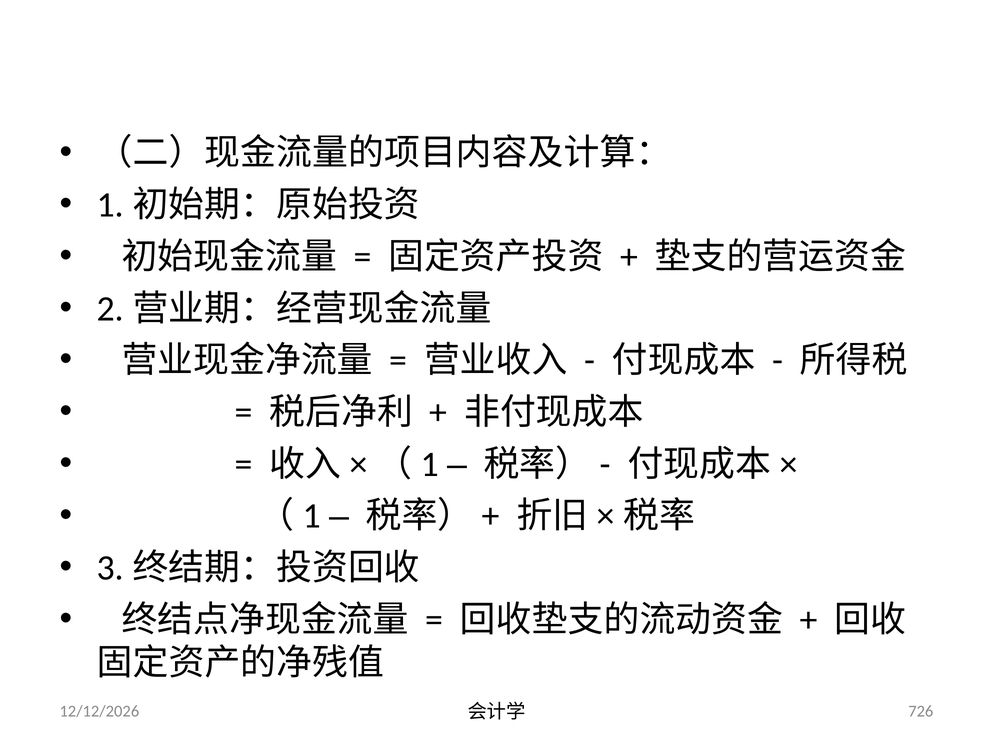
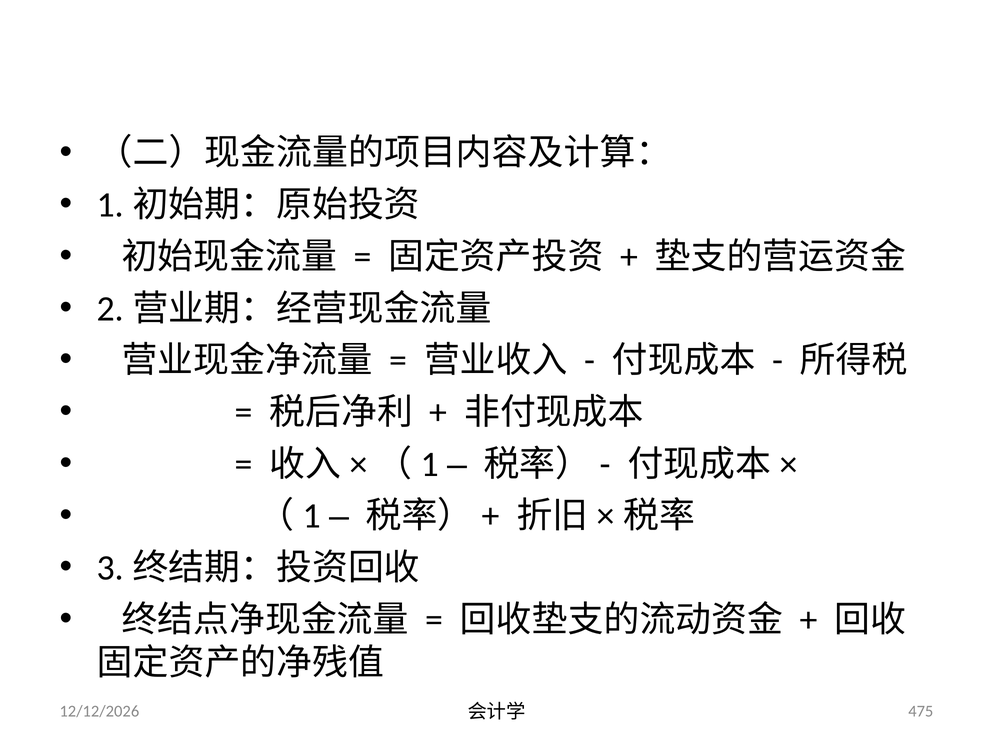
726: 726 -> 475 (921, 711)
